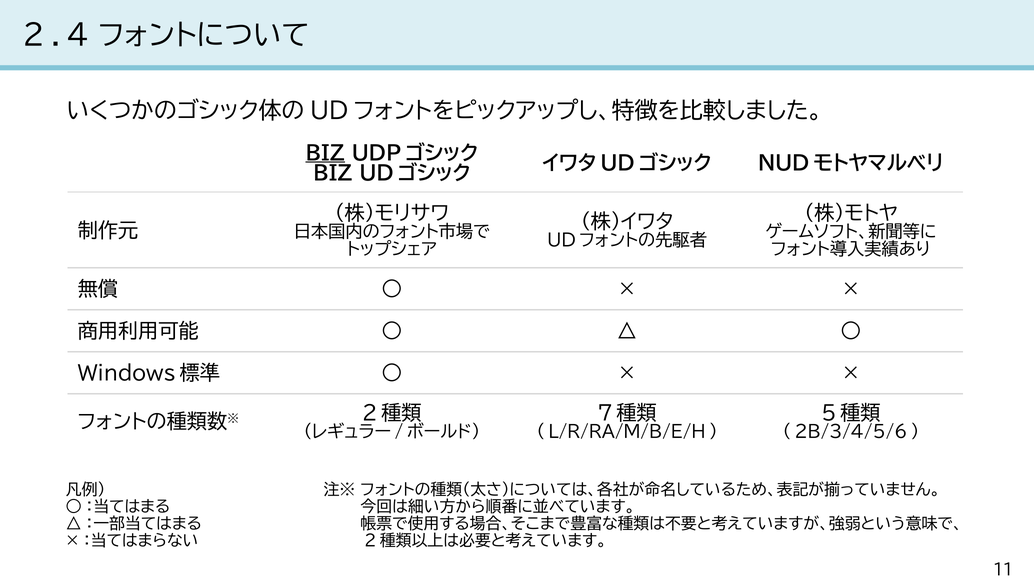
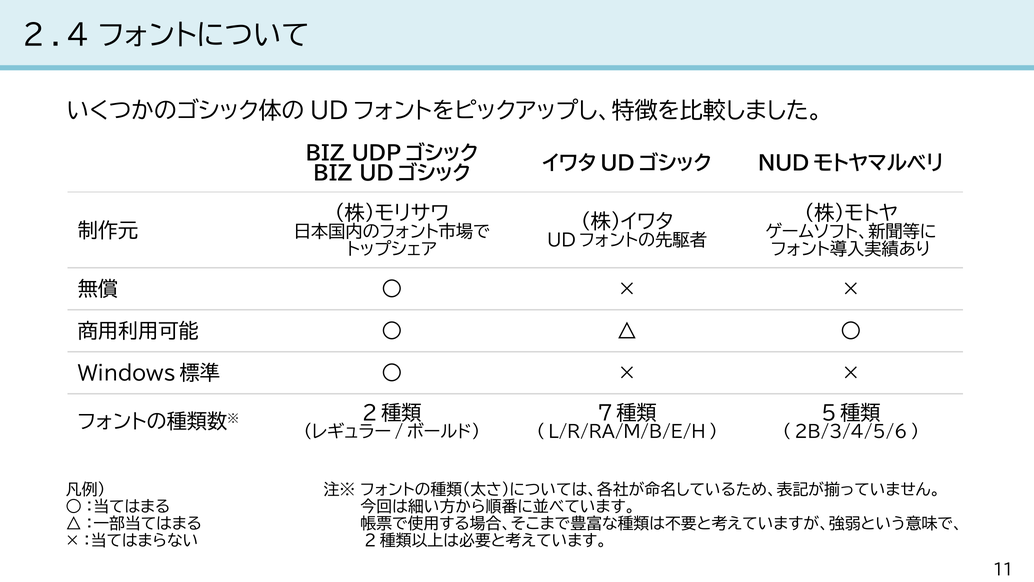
BIZ underline: present -> none (325, 153)
